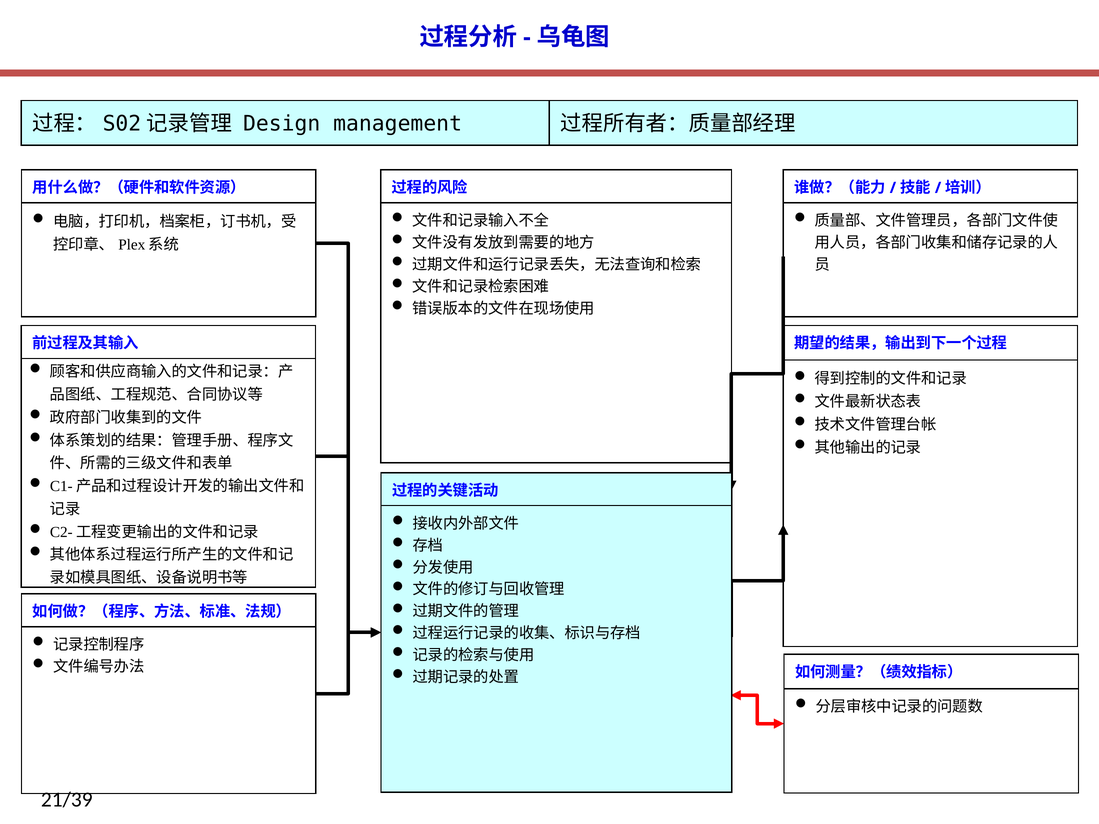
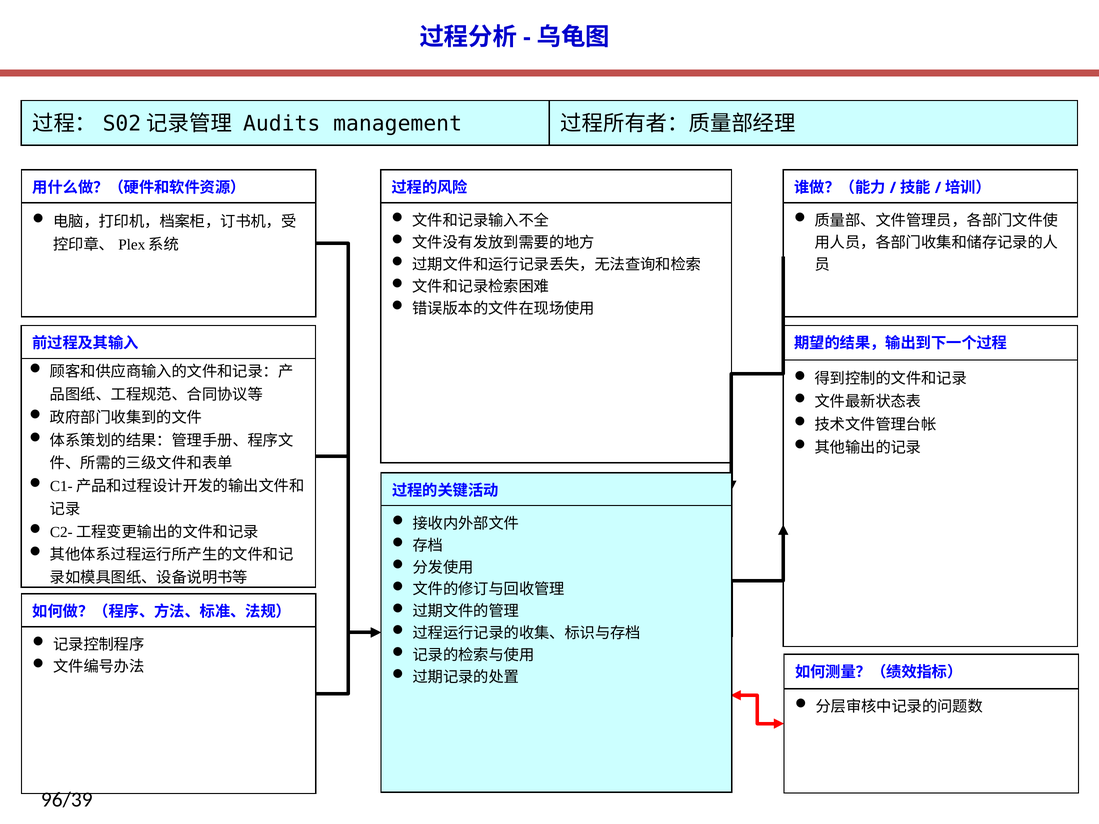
Design: Design -> Audits (282, 124)
21/39: 21/39 -> 96/39 (67, 800)
